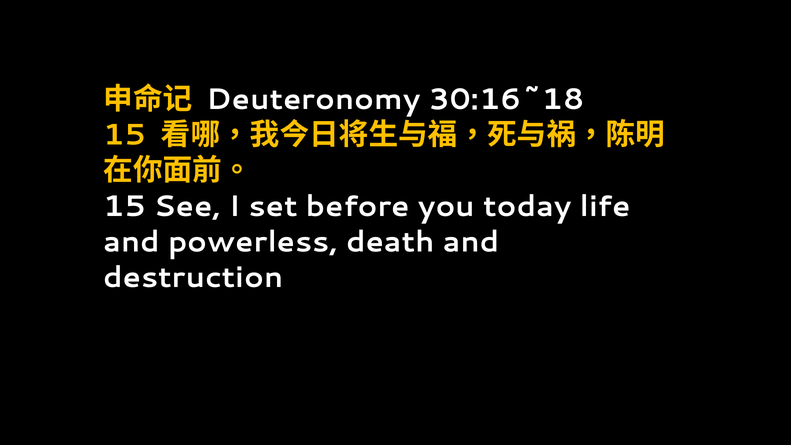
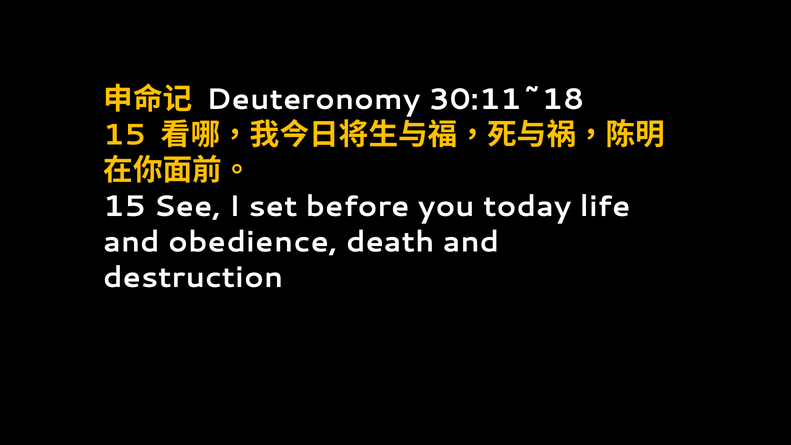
30:16~18: 30:16~18 -> 30:11~18 (506, 99)
powerless: powerless -> obedience (253, 242)
